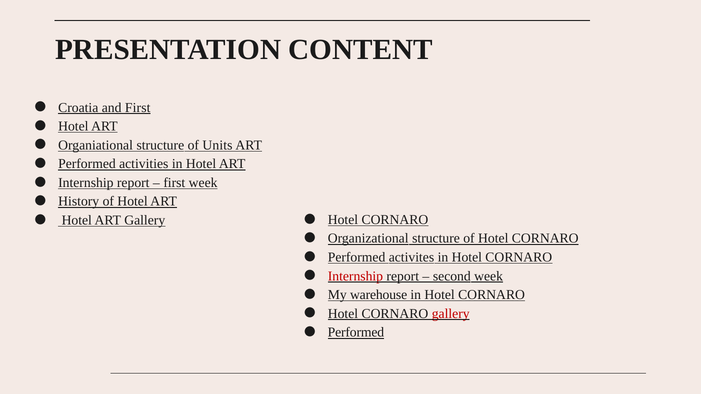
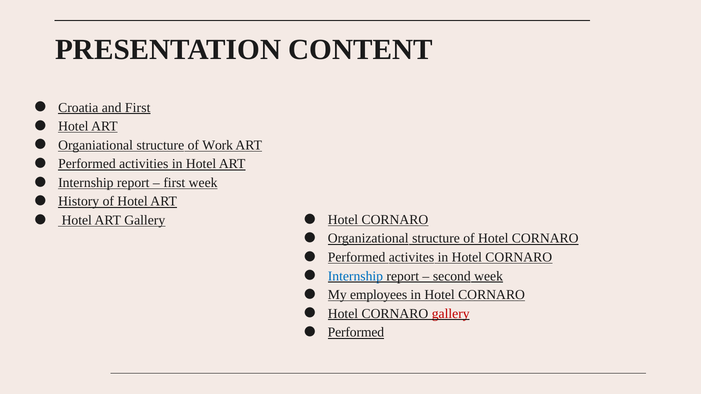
Units: Units -> Work (218, 145)
Internship colour: red -> blue (355, 276)
warehouse: warehouse -> employees (379, 295)
